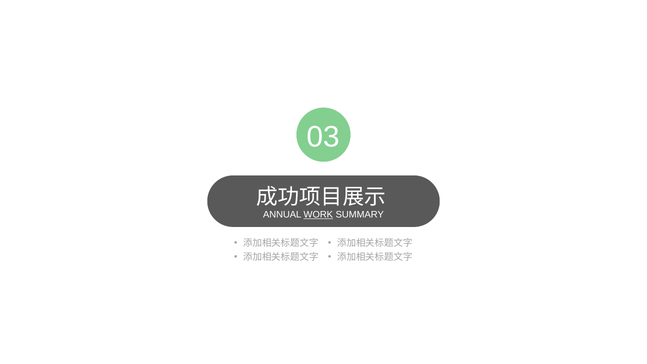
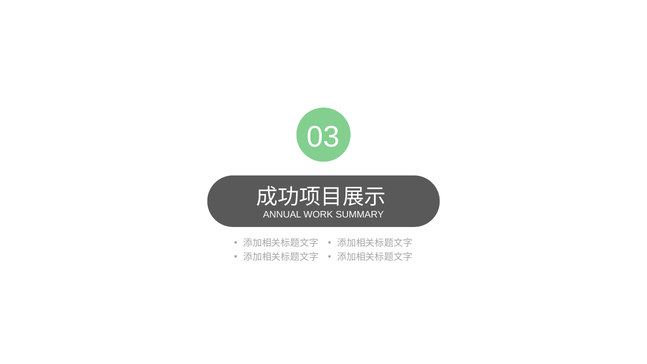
WORK underline: present -> none (318, 215)
